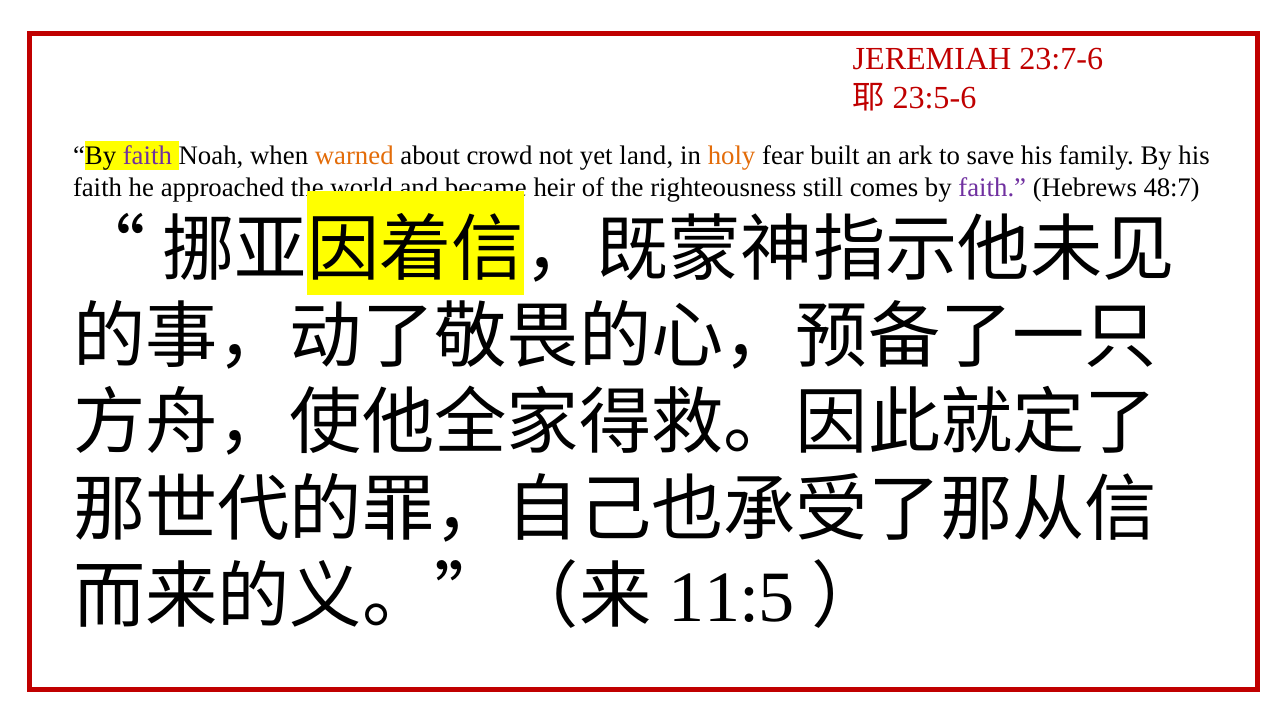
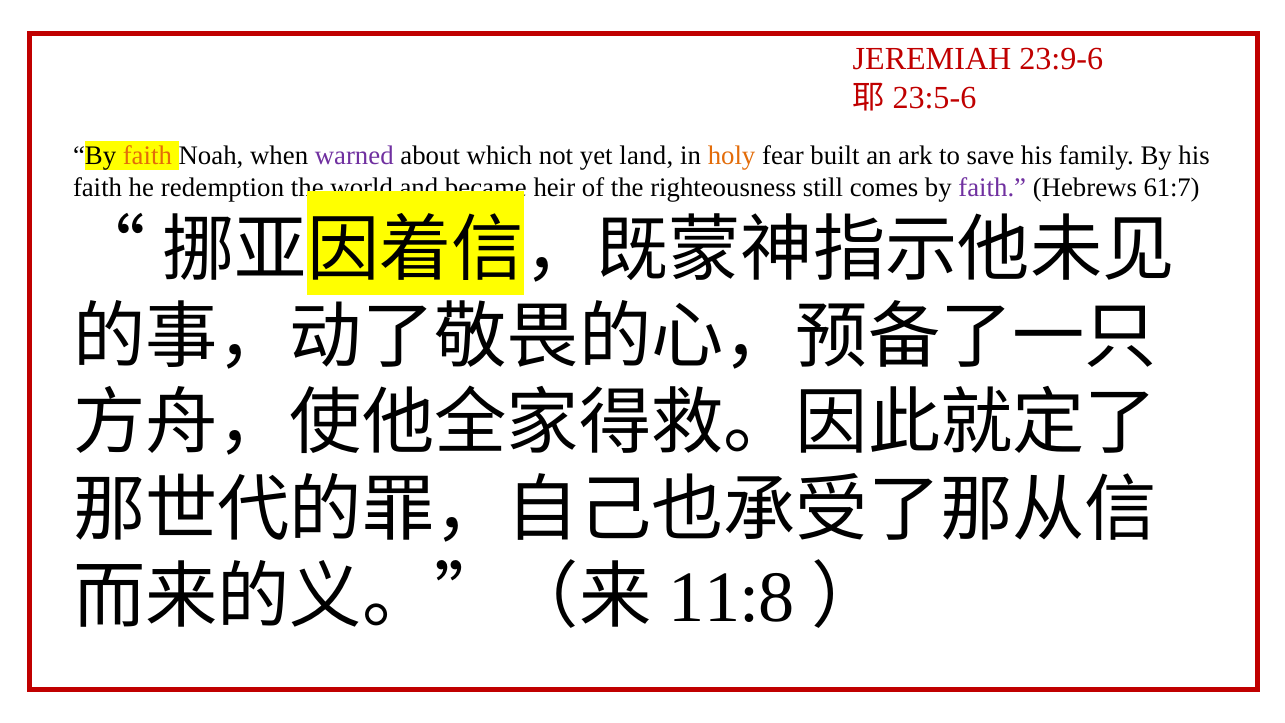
23:7-6: 23:7-6 -> 23:9-6 (1061, 59)
faith colour: purple -> orange (147, 156)
warned colour: orange -> purple (354, 156)
crowd: crowd -> which (499, 156)
approached: approached -> redemption (222, 188)
48:7: 48:7 -> 61:7 (1172, 188)
11:5: 11:5 -> 11:8 (732, 597)
